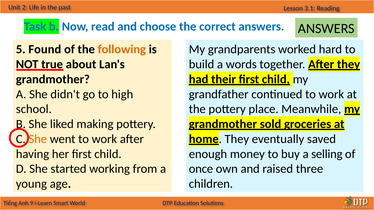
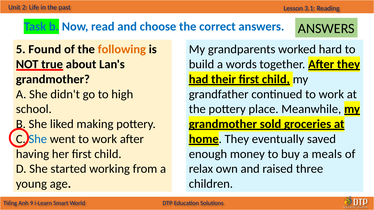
She colour: orange -> blue (38, 139)
selling: selling -> meals (327, 154)
once: once -> relax (201, 169)
